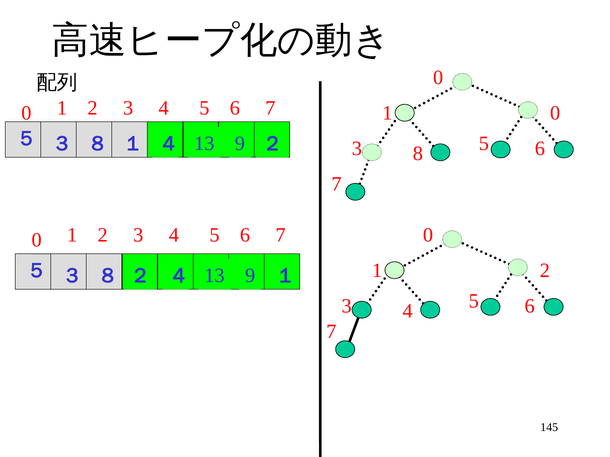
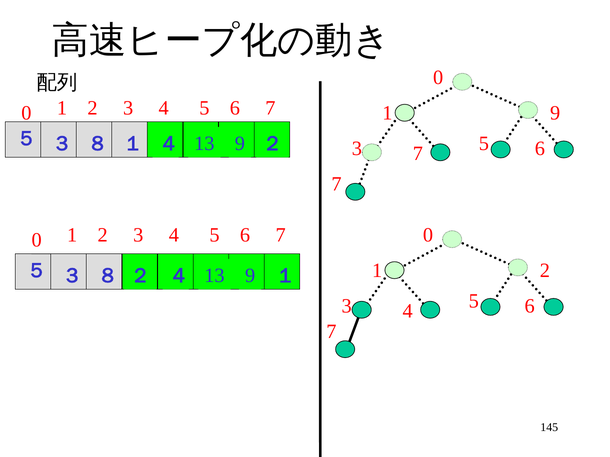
1 0: 0 -> 9 (555, 113)
3 8: 8 -> 7 (418, 154)
